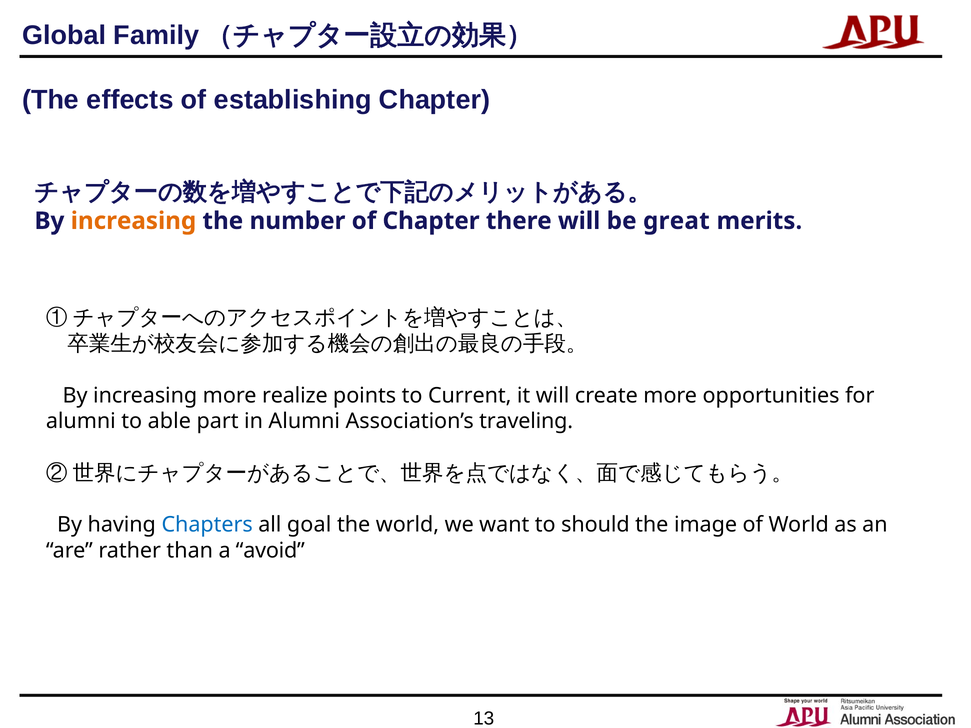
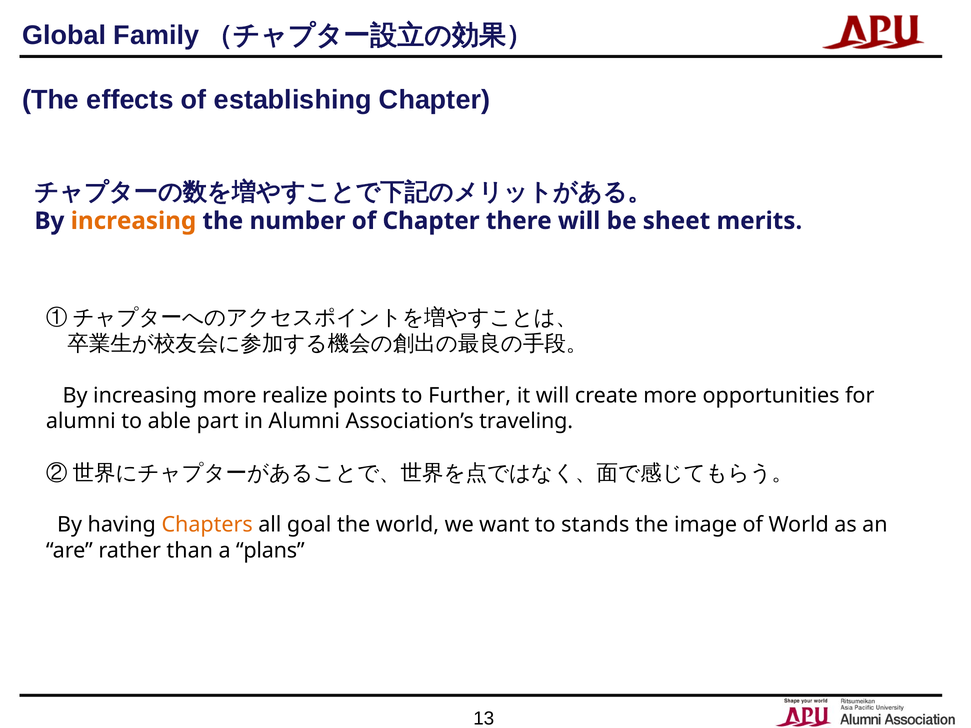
great: great -> sheet (676, 221)
Current: Current -> Further (470, 396)
Chapters colour: blue -> orange (207, 525)
should: should -> stands (595, 525)
avoid: avoid -> plans (270, 551)
